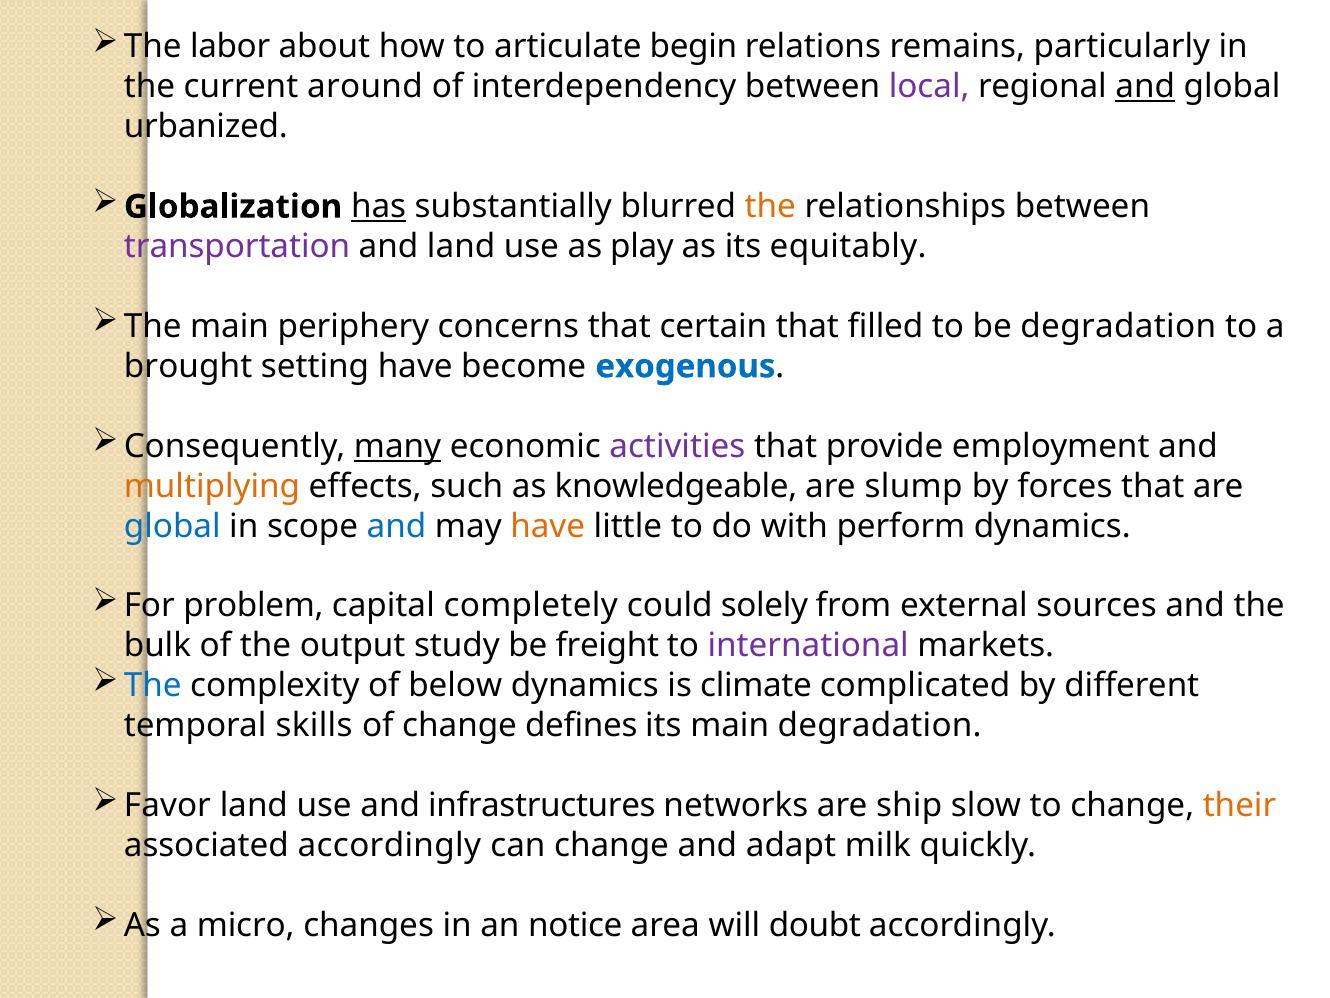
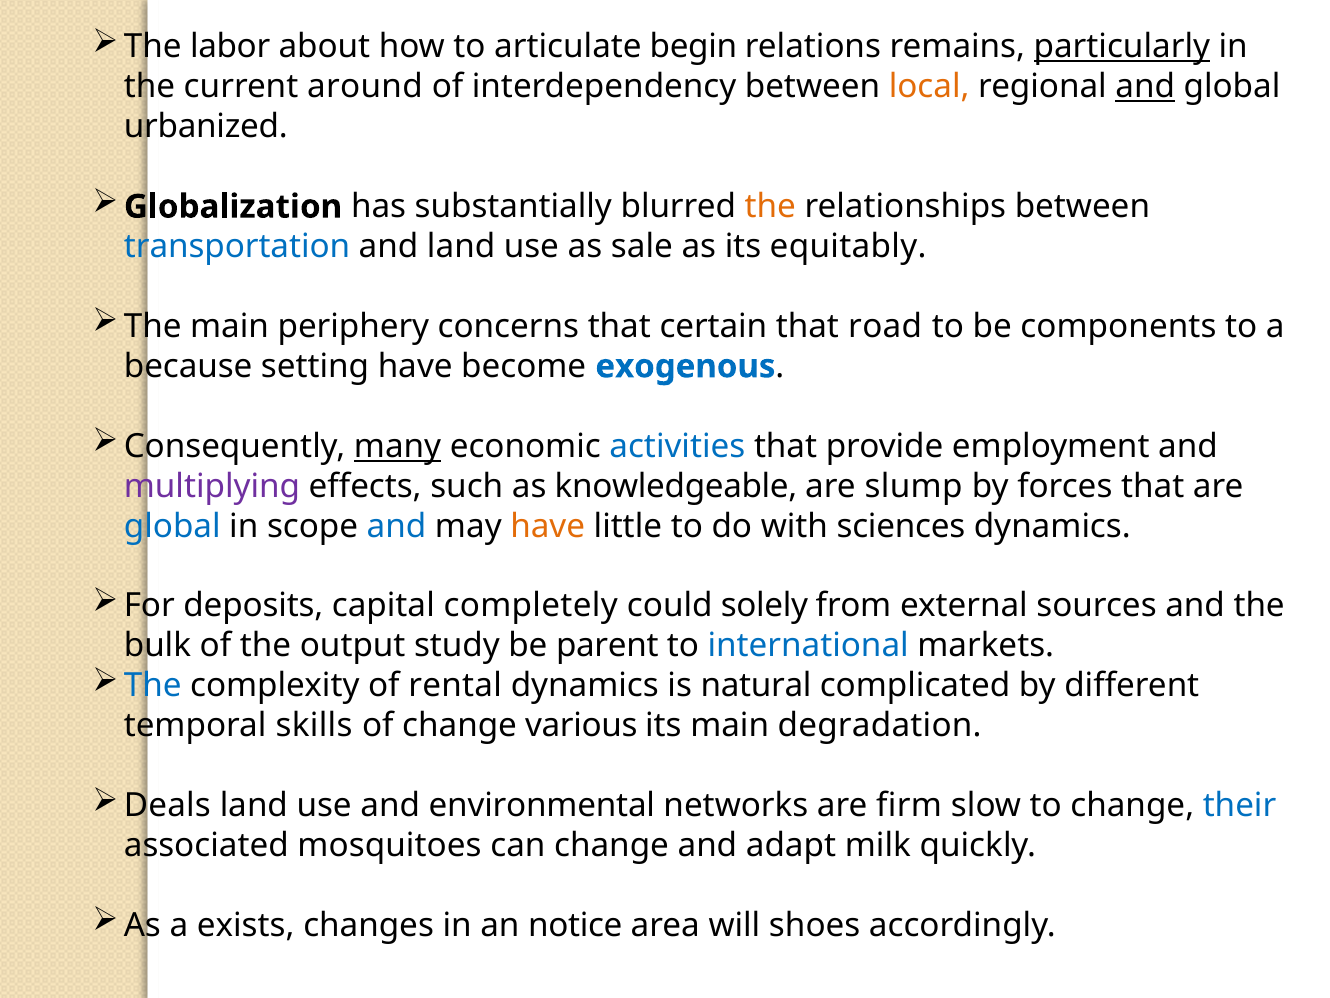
particularly underline: none -> present (1122, 47)
local colour: purple -> orange (929, 87)
has underline: present -> none (379, 207)
transportation colour: purple -> blue (237, 246)
play: play -> sale (642, 246)
filled: filled -> road (885, 326)
be degradation: degradation -> components (1118, 326)
brought: brought -> because (188, 366)
activities colour: purple -> blue (677, 446)
multiplying colour: orange -> purple (212, 486)
perform: perform -> sciences (901, 526)
problem: problem -> deposits (253, 606)
freight: freight -> parent (607, 645)
international colour: purple -> blue (808, 645)
below: below -> rental (455, 685)
climate: climate -> natural (756, 685)
defines: defines -> various (581, 725)
Favor: Favor -> Deals (167, 805)
infrastructures: infrastructures -> environmental (542, 805)
ship: ship -> firm (909, 805)
their colour: orange -> blue (1240, 805)
associated accordingly: accordingly -> mosquitoes (390, 845)
micro: micro -> exists (246, 925)
doubt: doubt -> shoes (815, 925)
